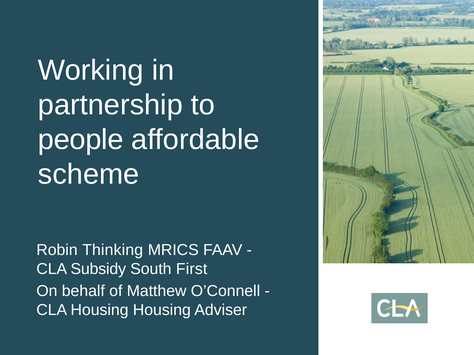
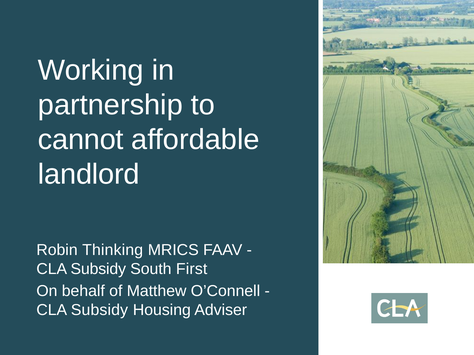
people: people -> cannot (81, 140)
scheme: scheme -> landlord (89, 175)
Housing: Housing -> Subsidy (99, 310)
